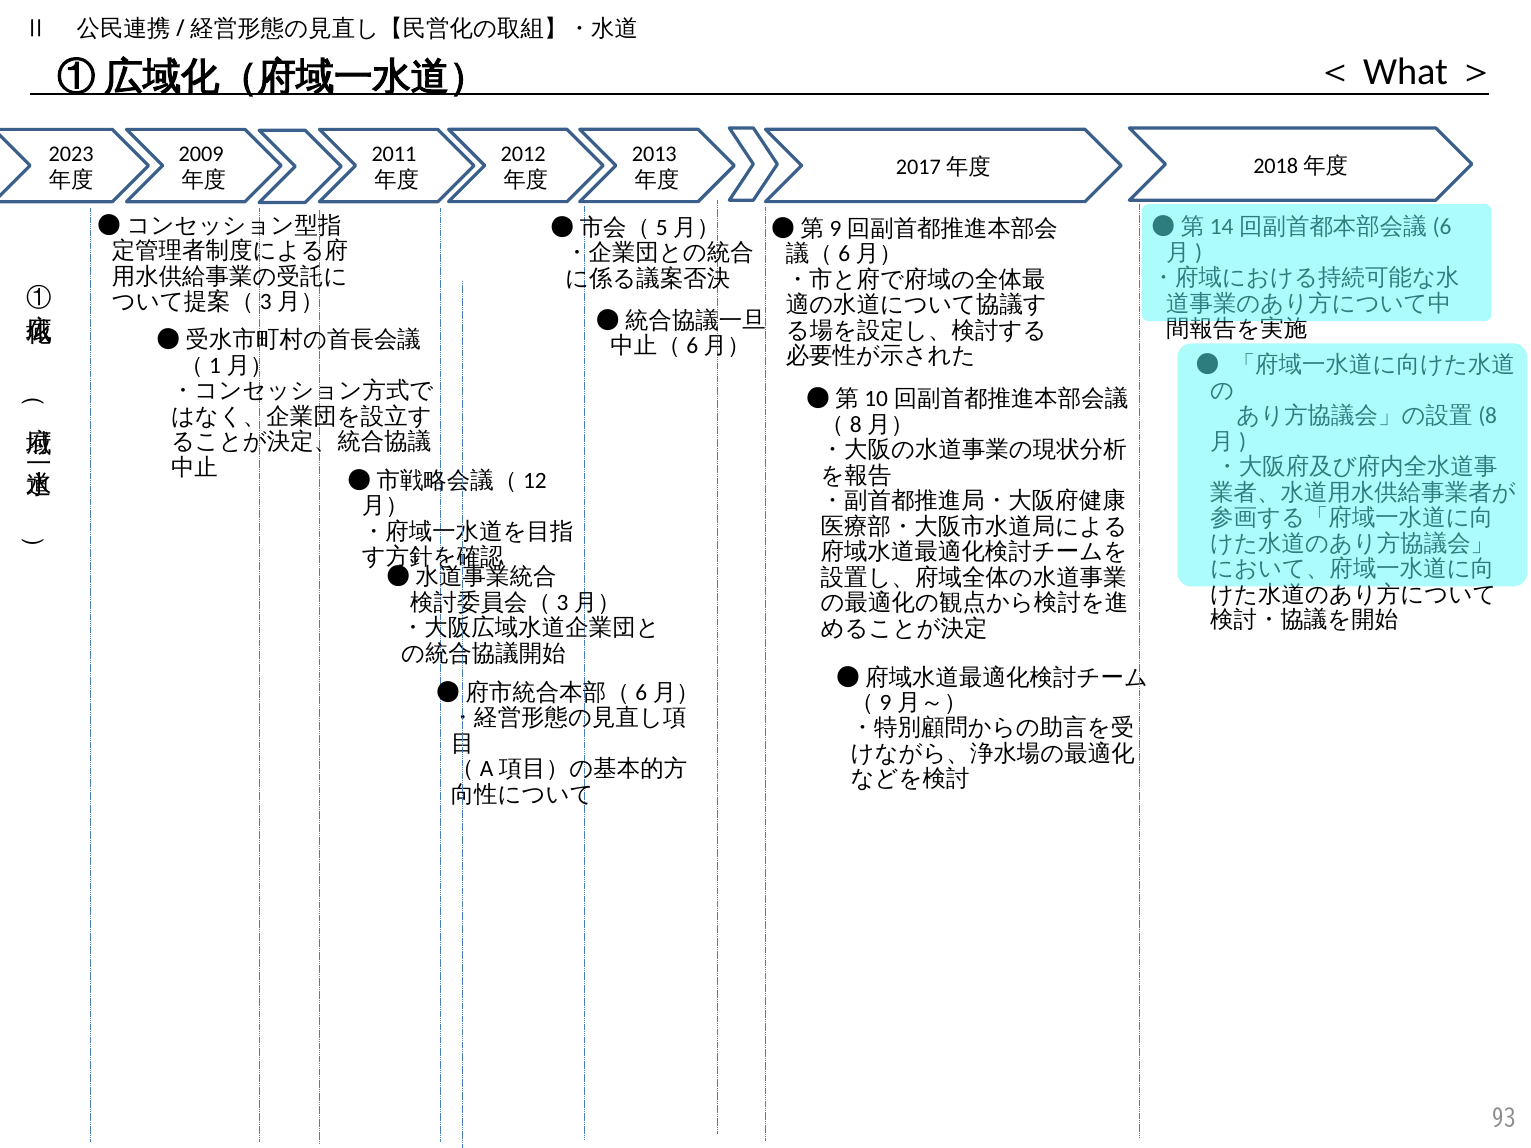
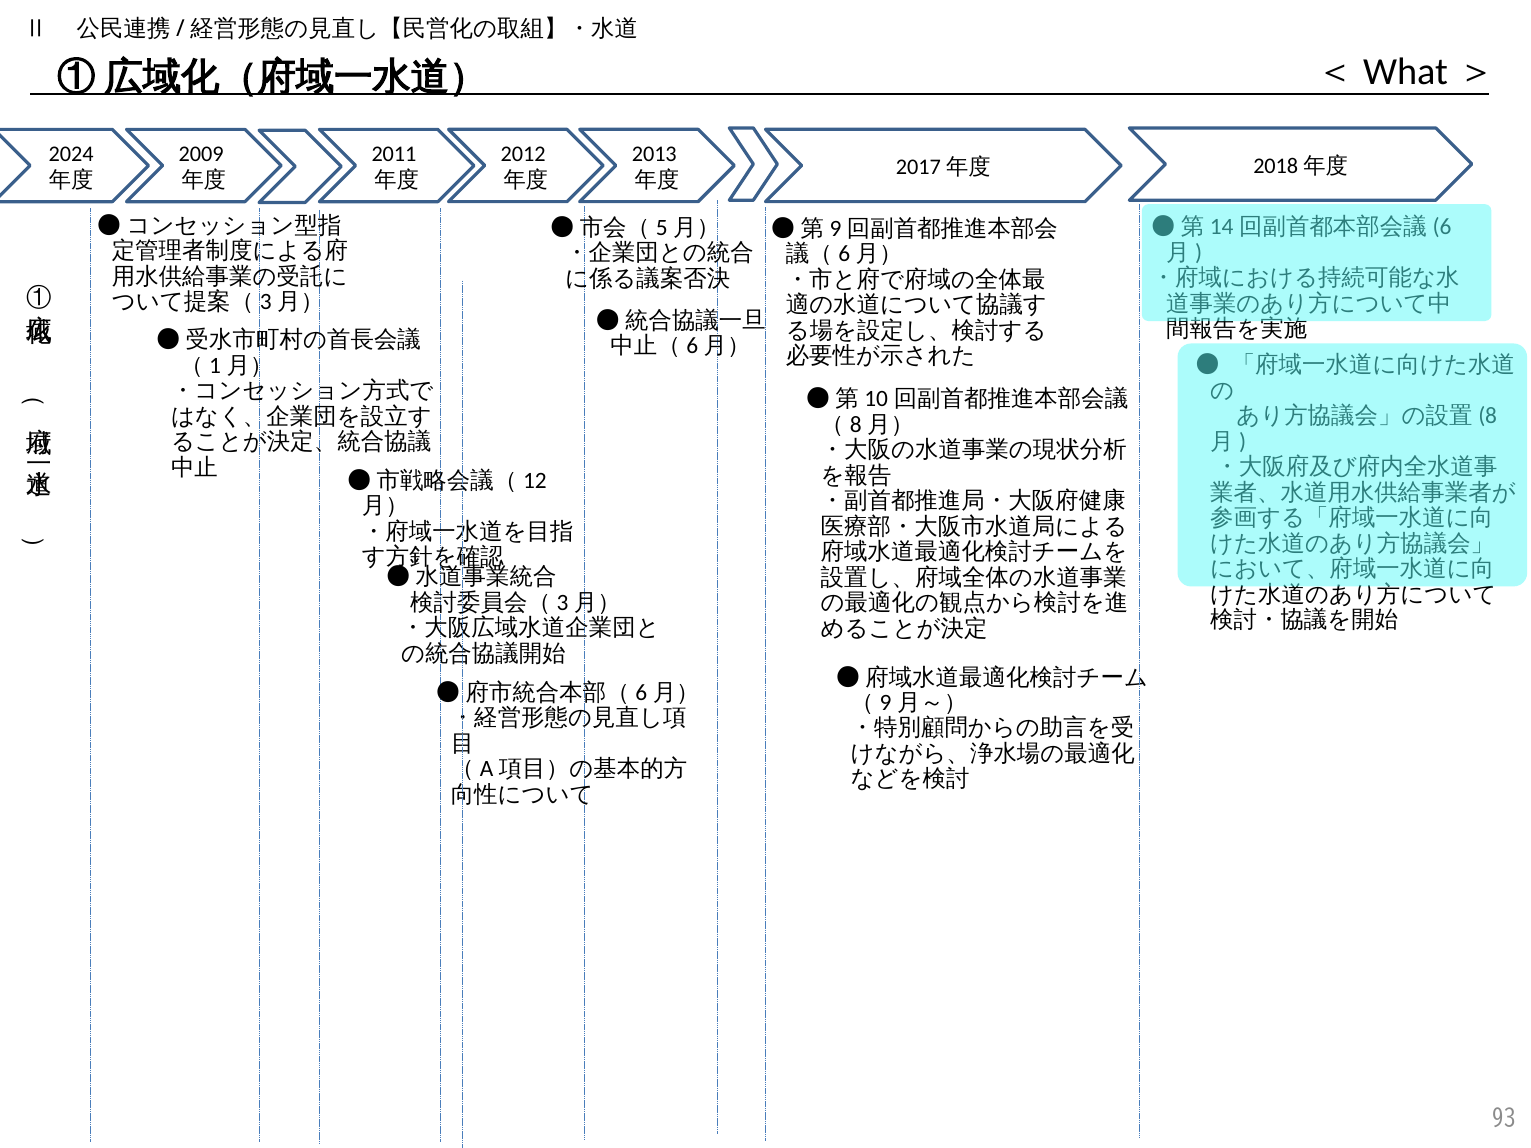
2023: 2023 -> 2024 (71, 154)
